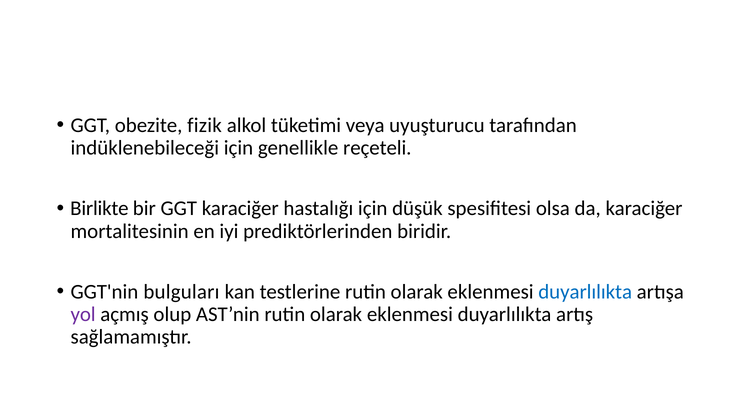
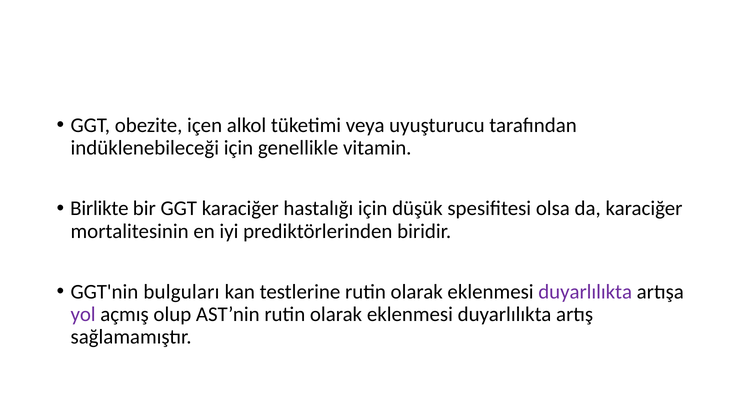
fizik: fizik -> içen (205, 125)
reçeteli: reçeteli -> vitamin (377, 148)
duyarlılıkta colour: blue -> purple (585, 292)
